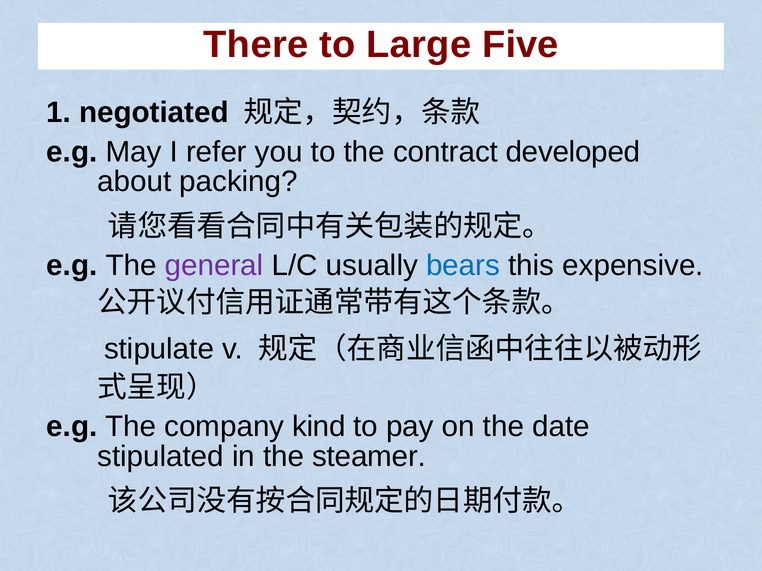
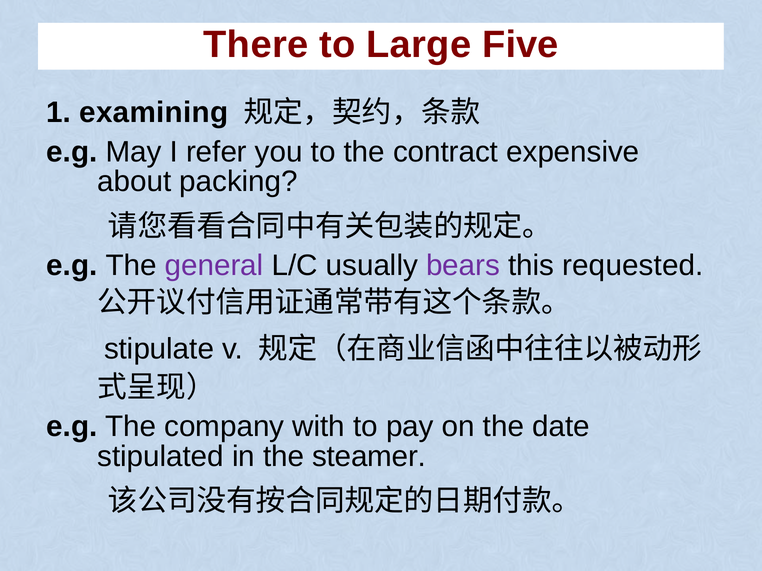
negotiated: negotiated -> examining (154, 113)
developed: developed -> expensive (573, 152)
bears colour: blue -> purple (463, 266)
expensive: expensive -> requested (633, 266)
kind: kind -> with (319, 427)
